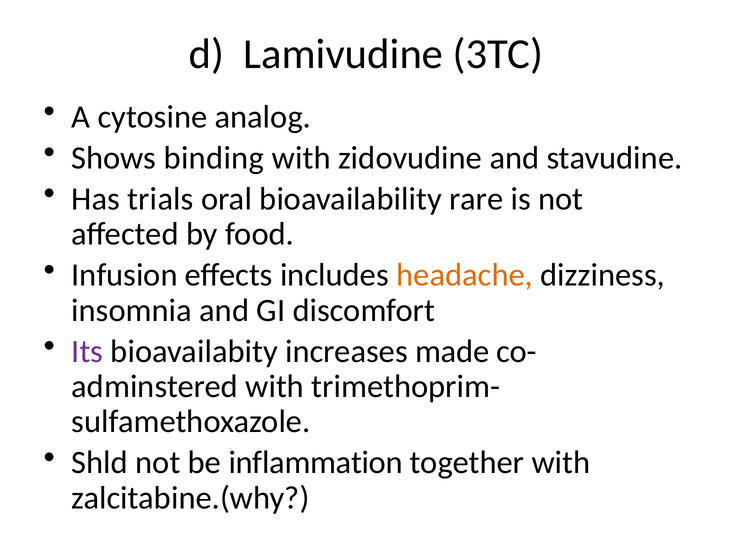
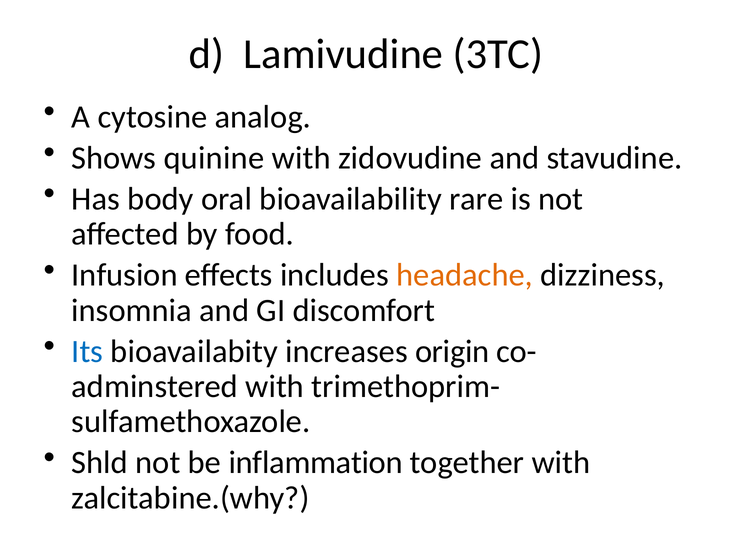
binding: binding -> quinine (214, 158)
trials: trials -> body (161, 199)
Its colour: purple -> blue (87, 351)
made: made -> origin (452, 351)
